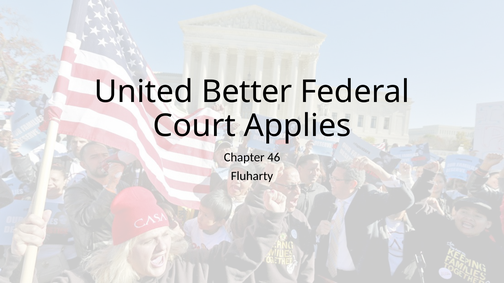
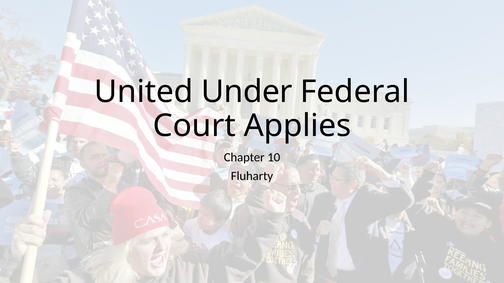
Better: Better -> Under (247, 92)
46: 46 -> 10 (274, 158)
